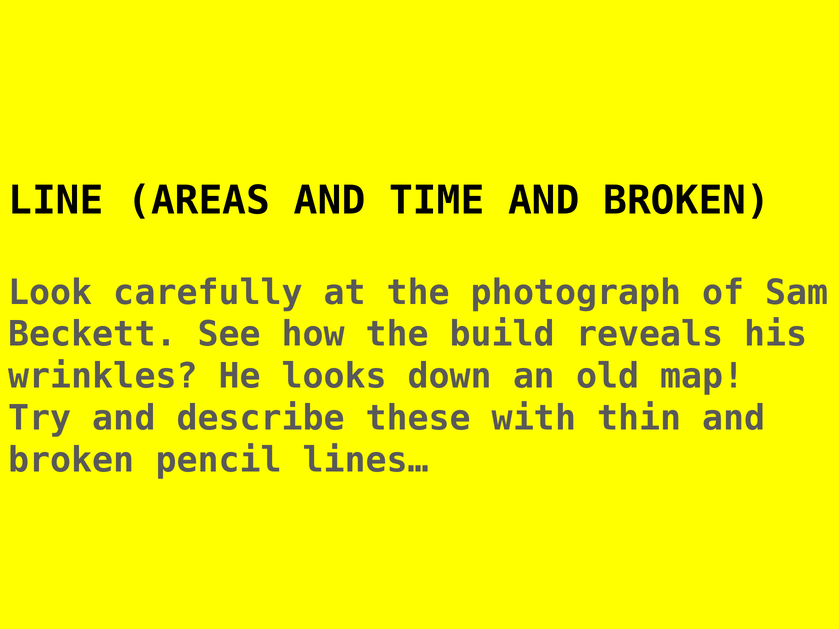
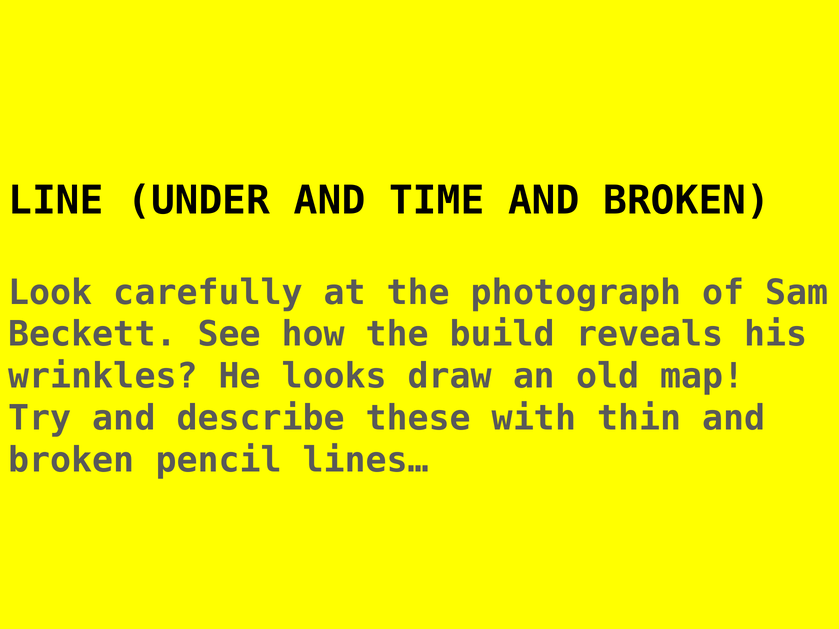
AREAS: AREAS -> UNDER (199, 201)
down: down -> draw (450, 377)
